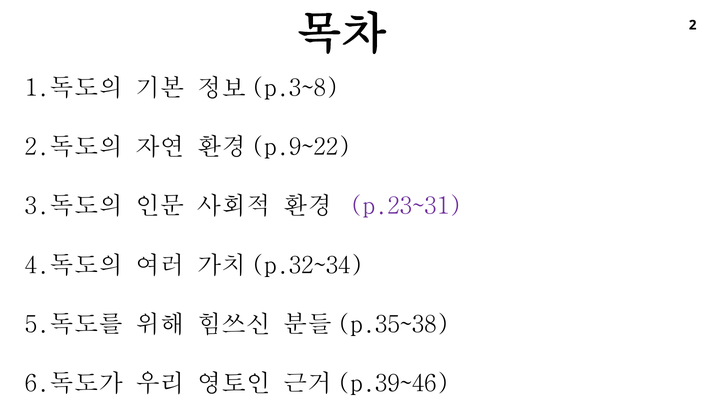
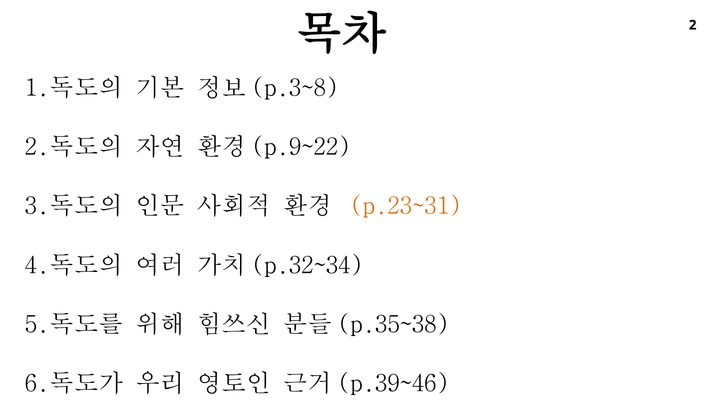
p.23~31 colour: purple -> orange (406, 206)
